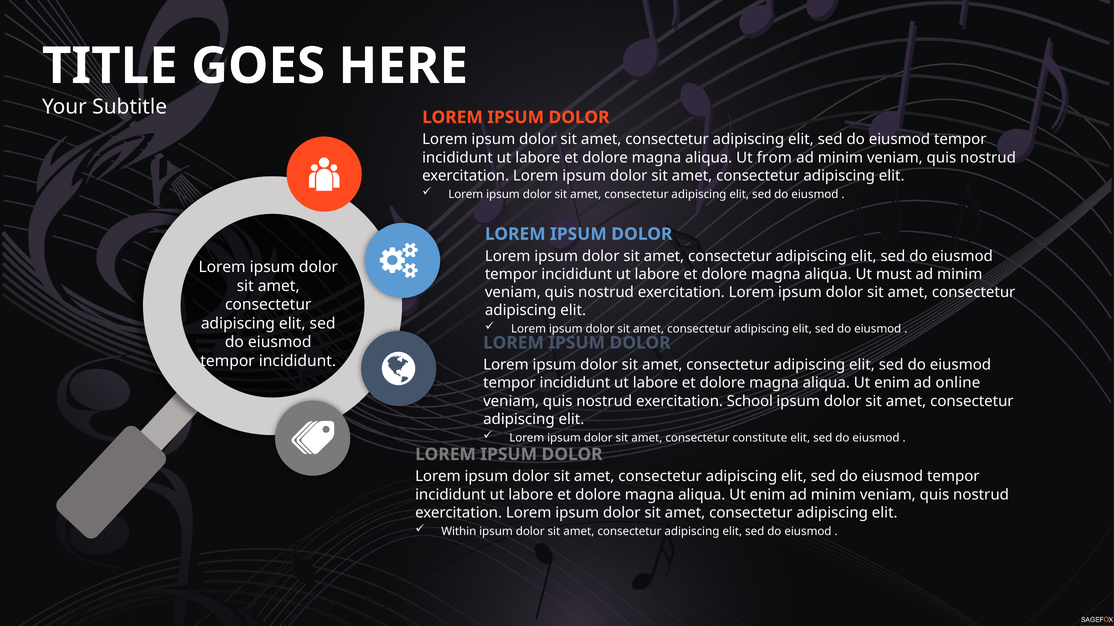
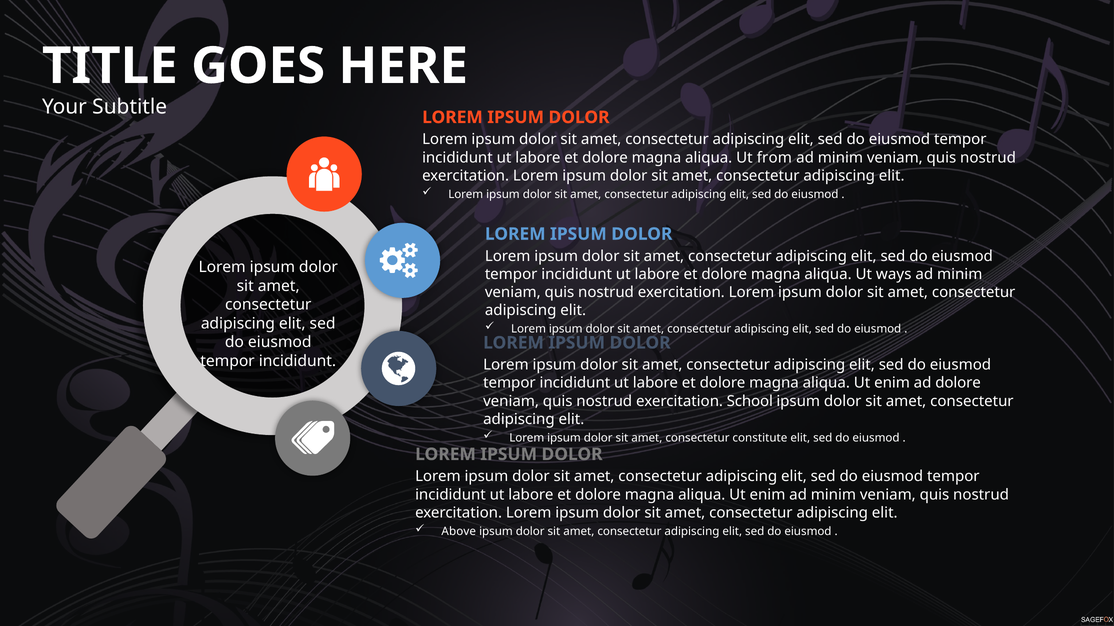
must: must -> ways (894, 275)
ad online: online -> dolore (958, 383)
Within: Within -> Above (459, 532)
